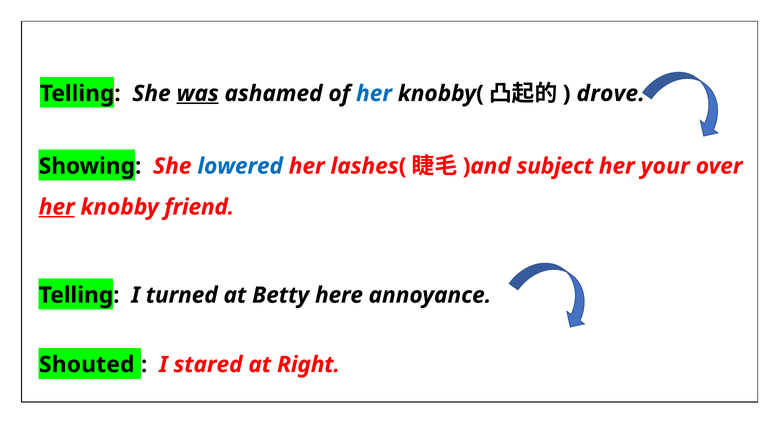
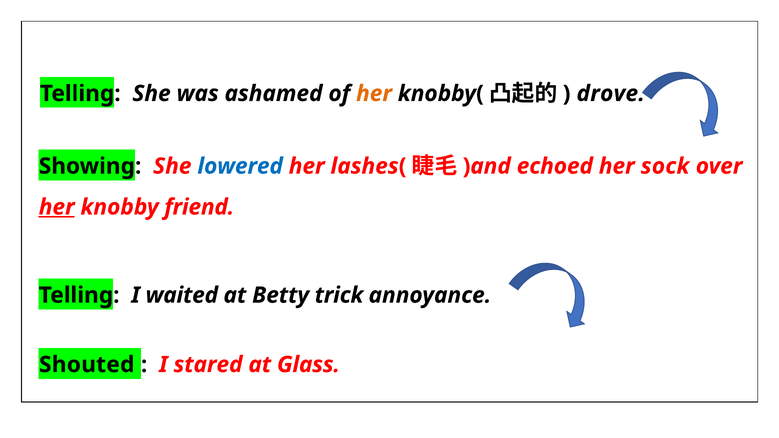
was underline: present -> none (198, 94)
her colour: blue -> orange (374, 94)
subject: subject -> echoed (555, 166)
your: your -> sock (665, 166)
turned: turned -> waited (182, 295)
here: here -> trick (339, 295)
Right: Right -> Glass (308, 365)
